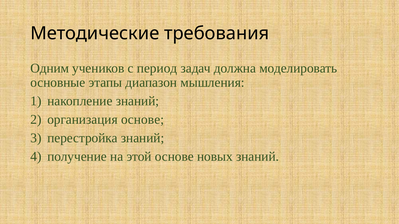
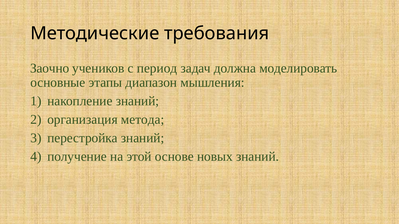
Одним: Одним -> Заочно (50, 68)
организация основе: основе -> метода (143, 120)
